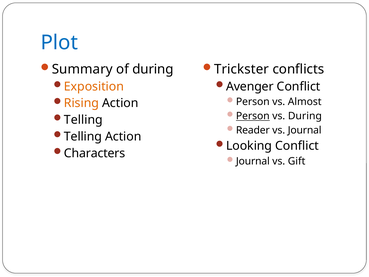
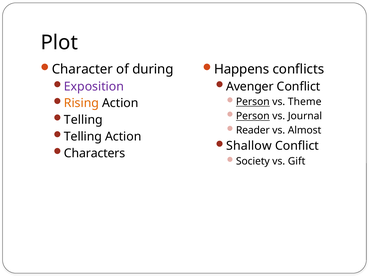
Plot colour: blue -> black (59, 43)
Summary: Summary -> Character (82, 69)
Trickster: Trickster -> Happens (242, 69)
Exposition colour: orange -> purple (94, 86)
Person underline: none -> present (253, 102)
Almost: Almost -> Theme (305, 102)
vs During: During -> Journal (305, 116)
vs Journal: Journal -> Almost (305, 130)
Looking: Looking -> Shallow (249, 146)
Journal: Journal -> Society (253, 161)
